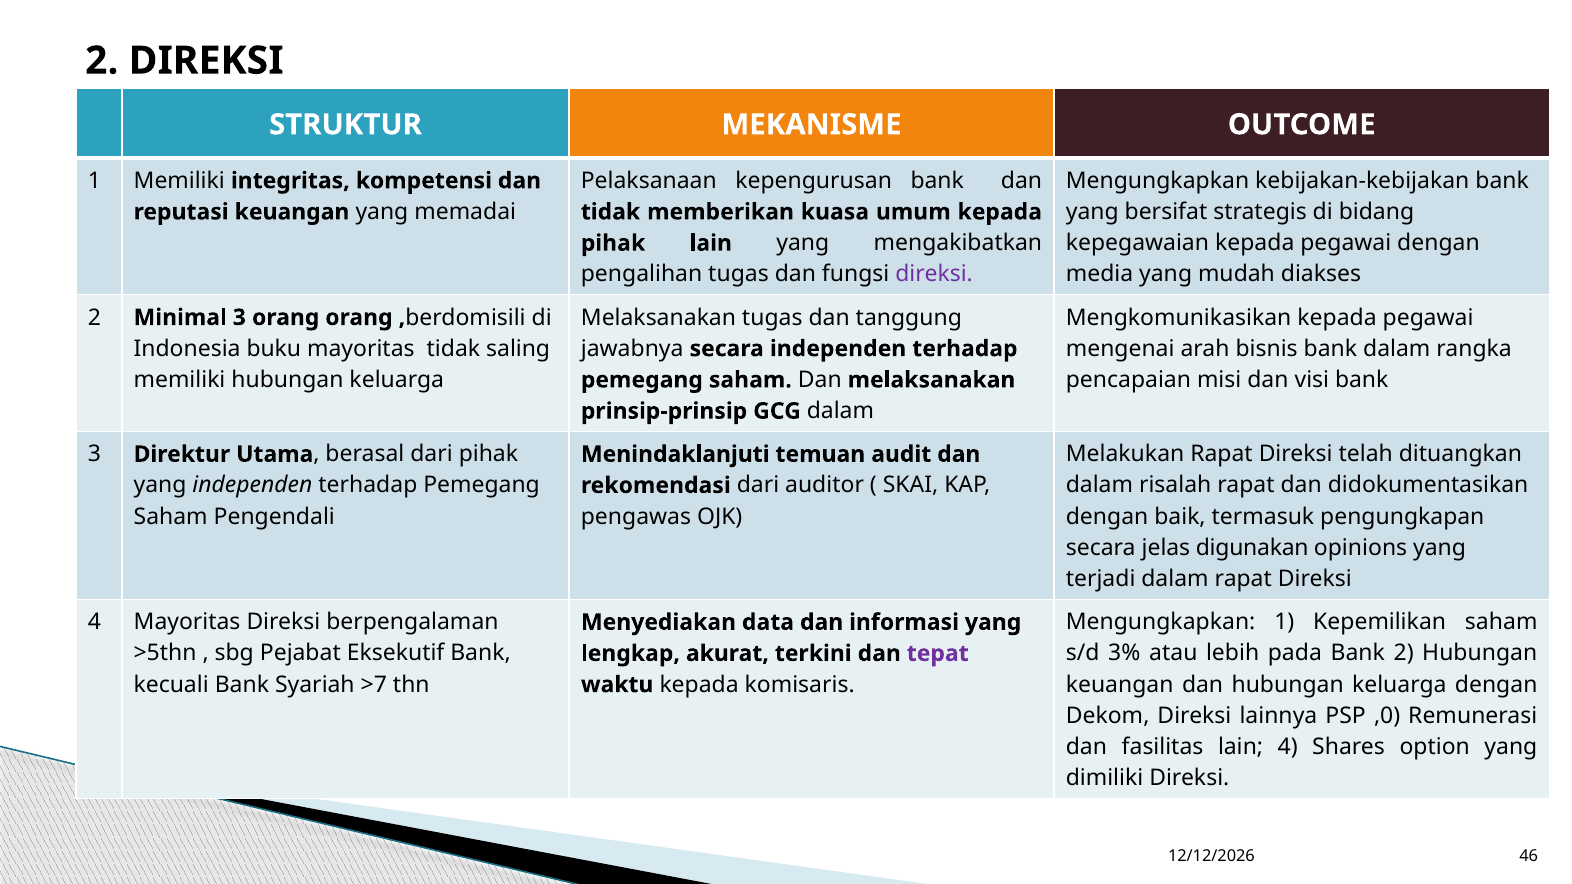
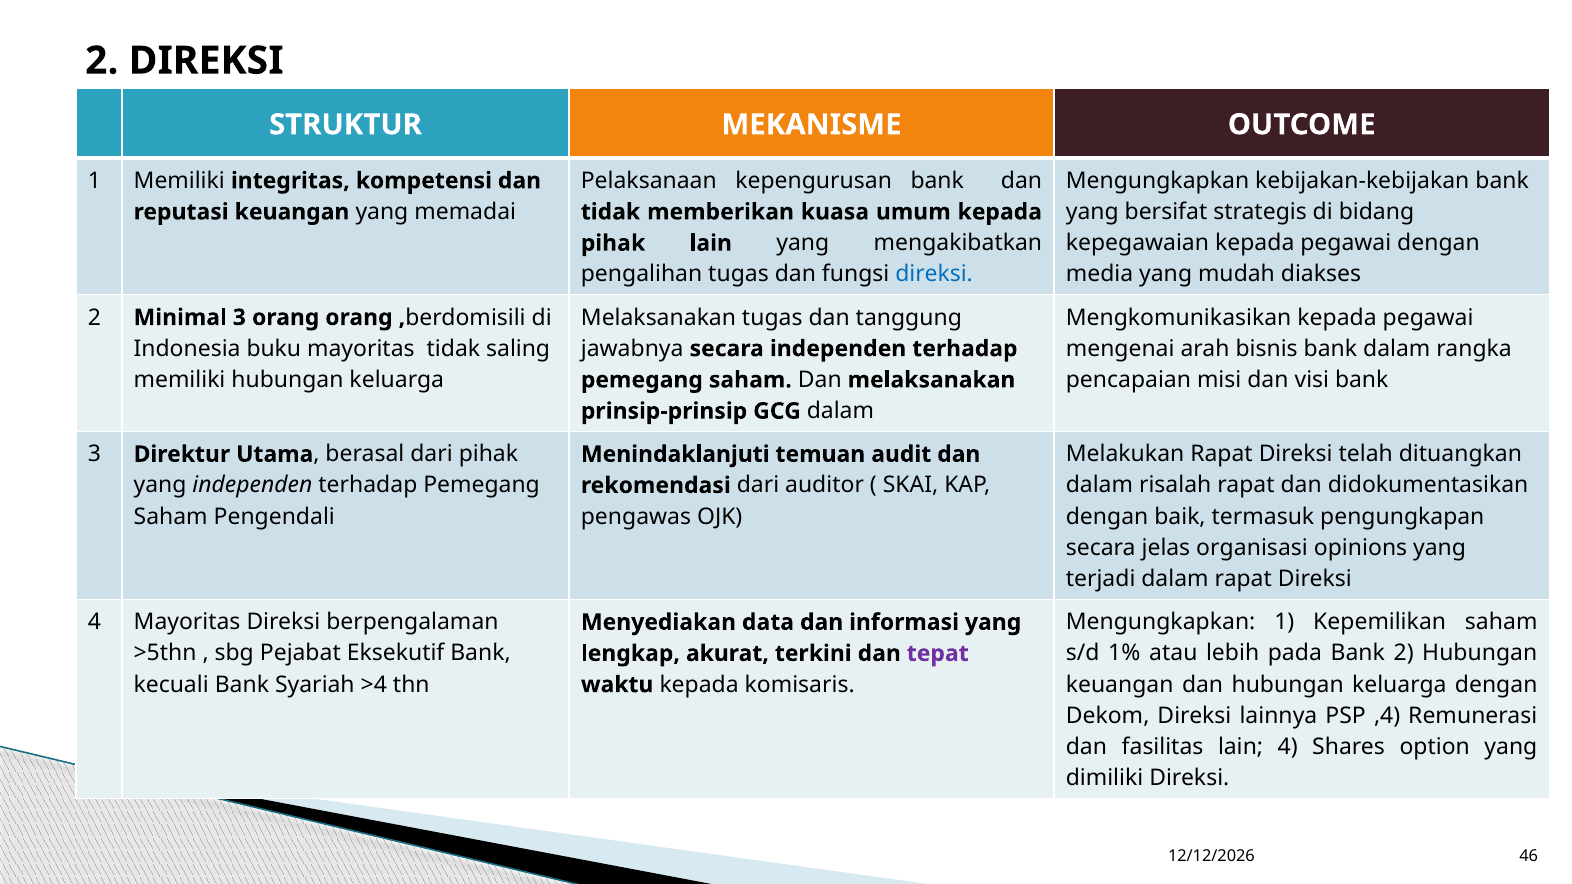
direksi colour: purple -> blue (934, 274)
digunakan: digunakan -> organisasi (1252, 548)
3%: 3% -> 1% (1124, 654)
>7: >7 -> >4 (374, 685)
,0: ,0 -> ,4 (1387, 716)
